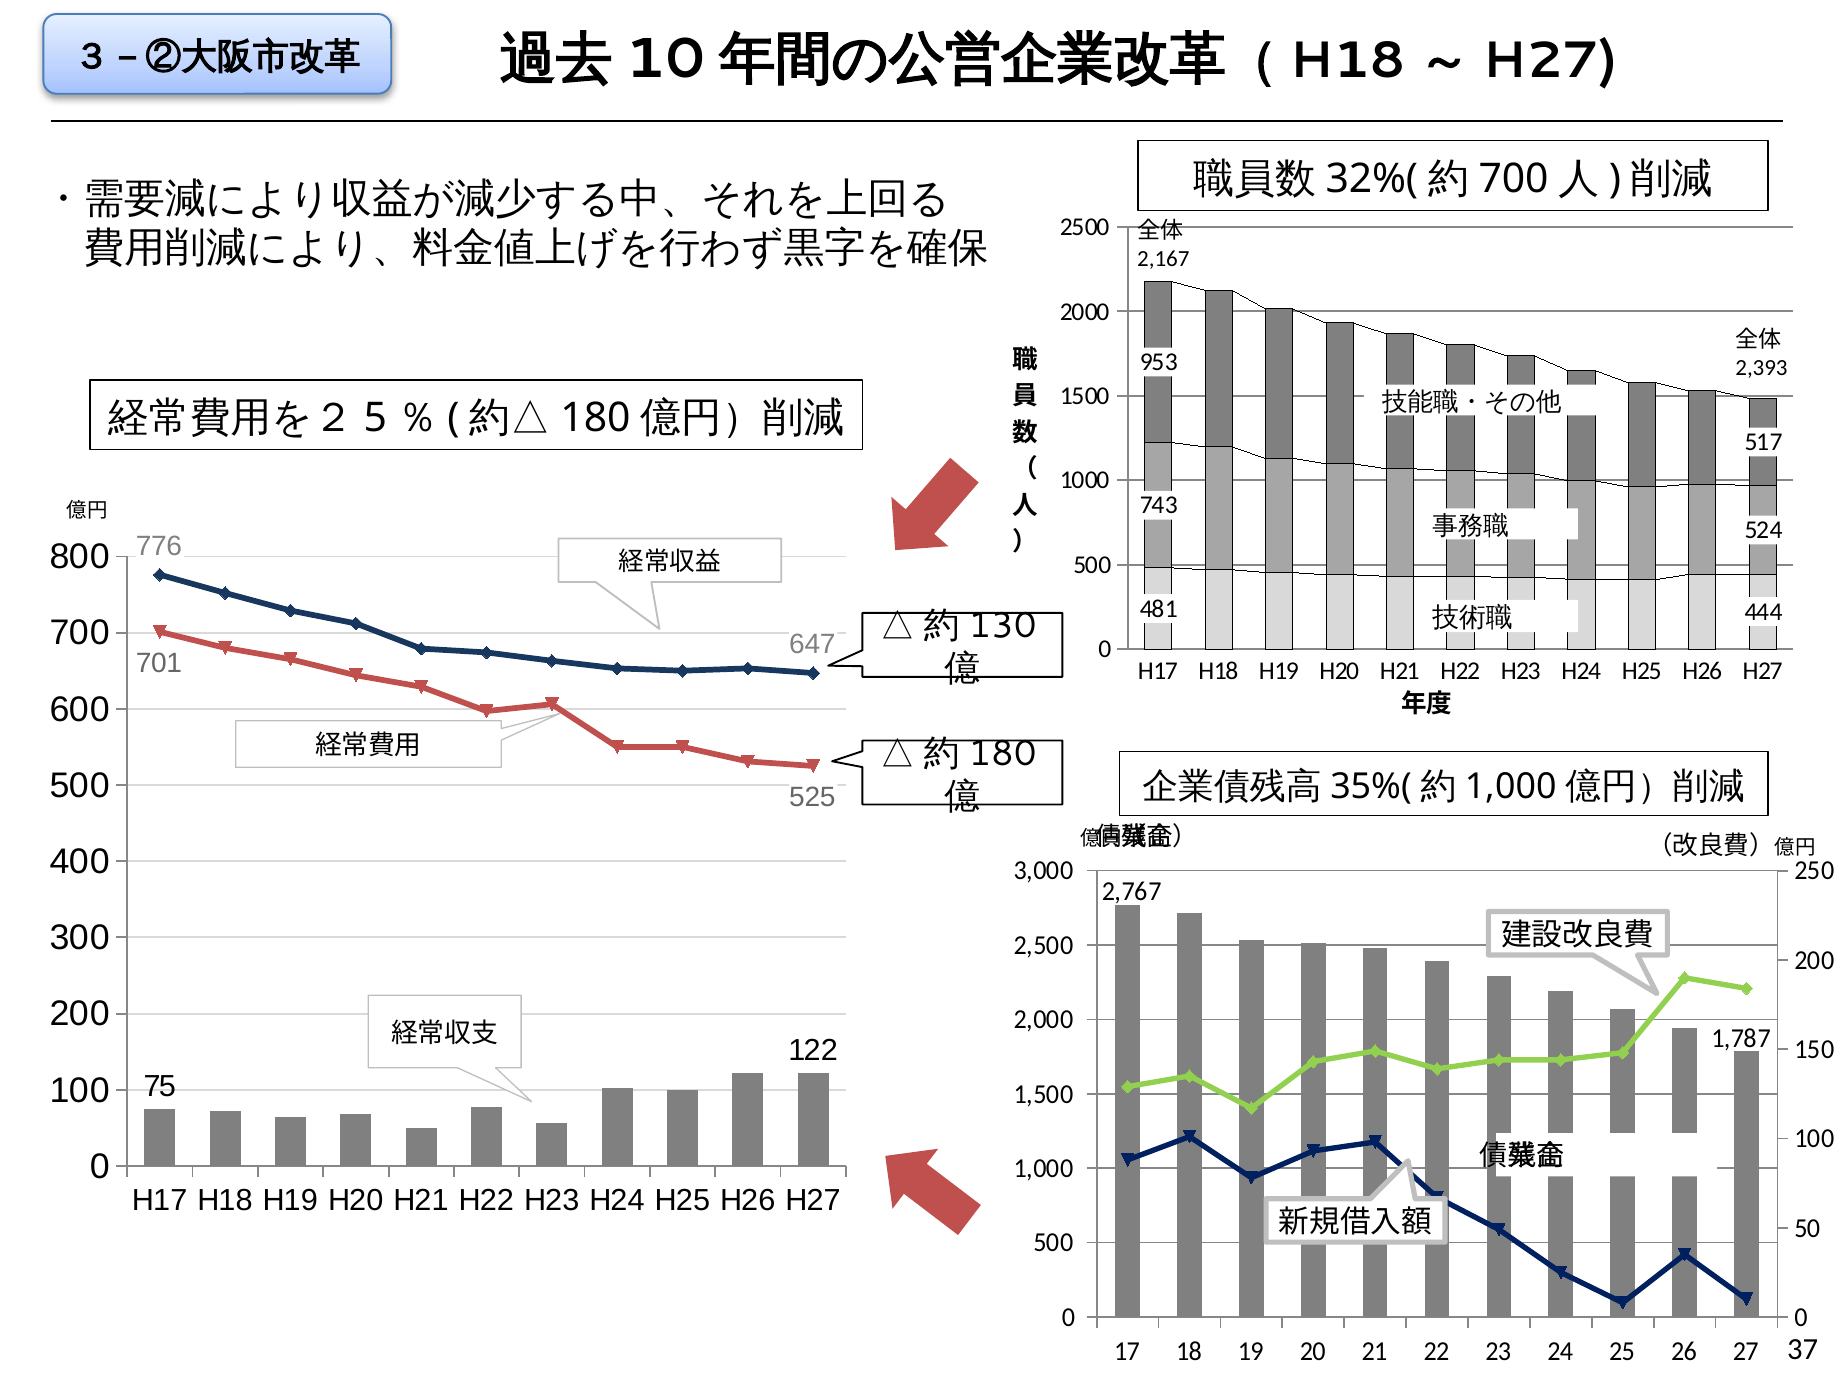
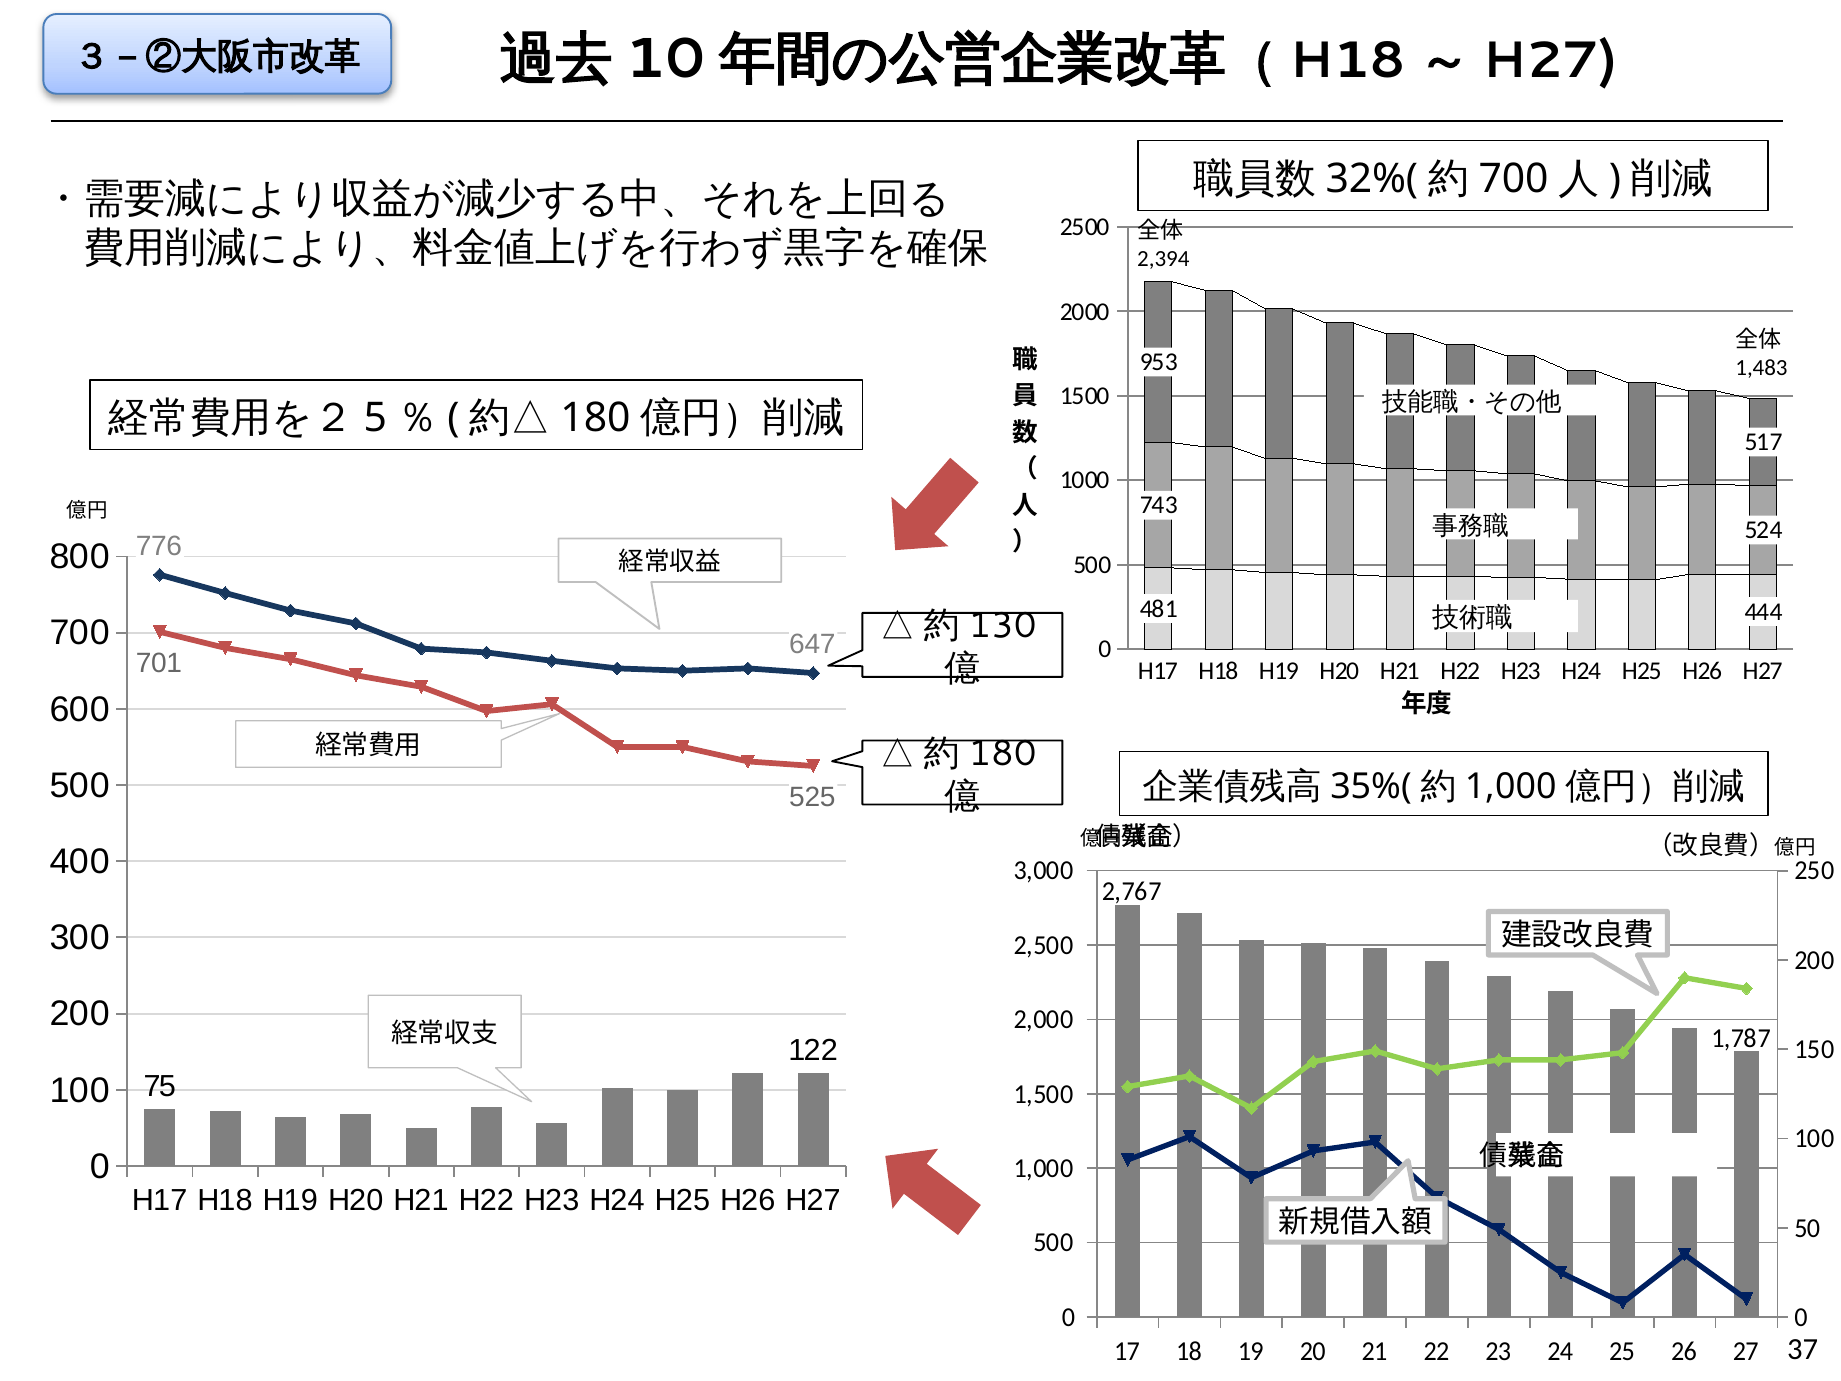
2,167: 2,167 -> 2,394 (1163, 259)
2,393: 2,393 -> 1,483 (1761, 367)
